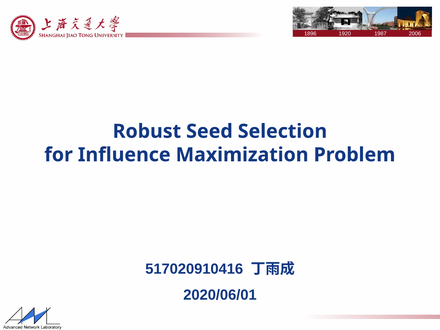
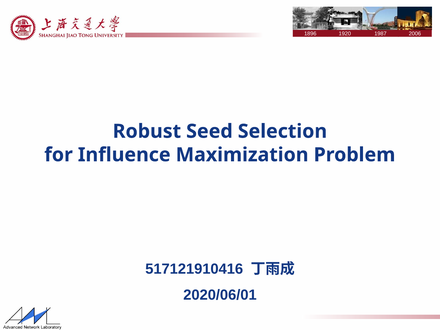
517020910416: 517020910416 -> 517121910416 (194, 269)
